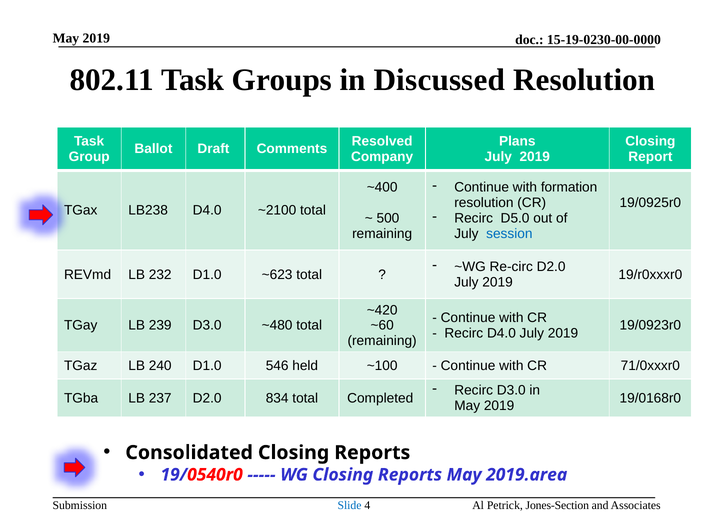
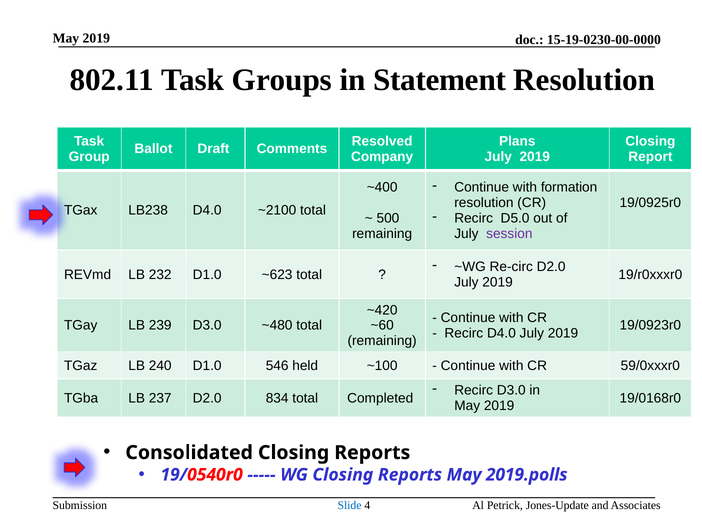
Discussed: Discussed -> Statement (440, 80)
session colour: blue -> purple (509, 233)
71/0xxxr0: 71/0xxxr0 -> 59/0xxxr0 (650, 365)
2019.area: 2019.area -> 2019.polls (527, 474)
Jones-Section: Jones-Section -> Jones-Update (557, 505)
